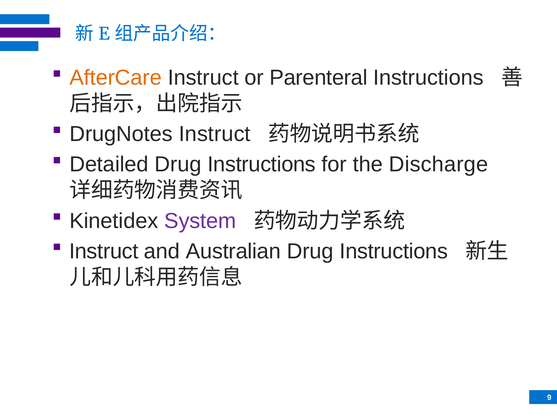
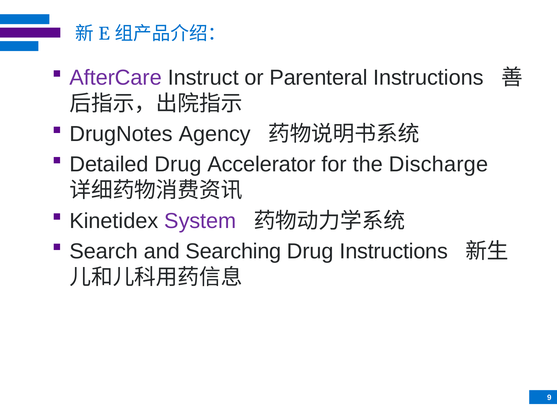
AfterCare colour: orange -> purple (116, 78)
DrugNotes Instruct: Instruct -> Agency (215, 134)
Detailed Drug Instructions: Instructions -> Accelerator (262, 164)
Instruct: Instruct -> Search (104, 251)
Australian: Australian -> Searching (233, 251)
